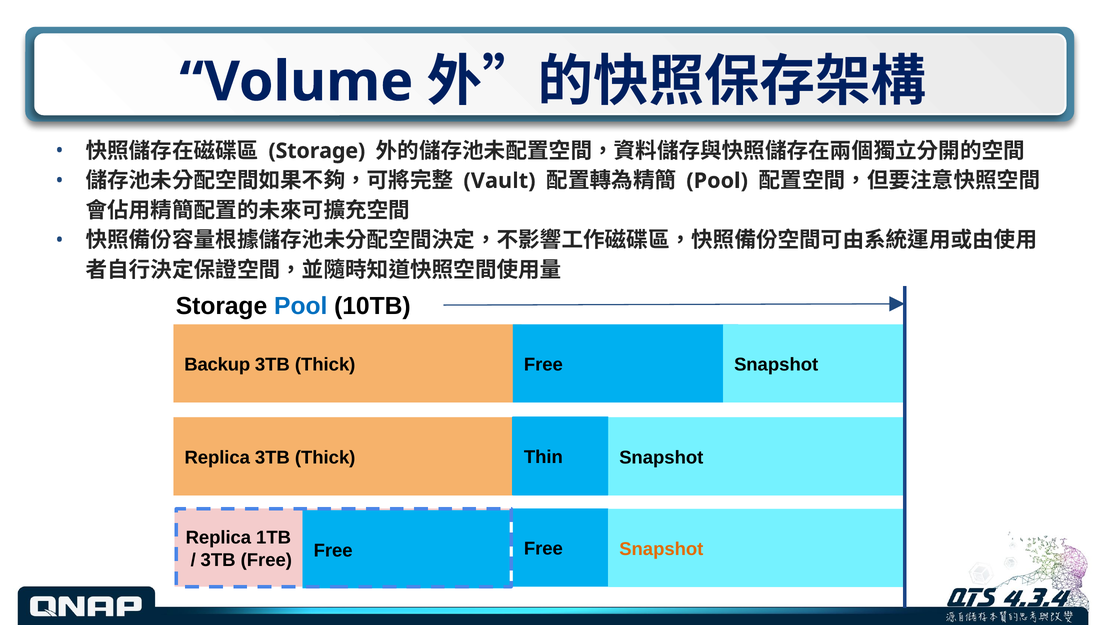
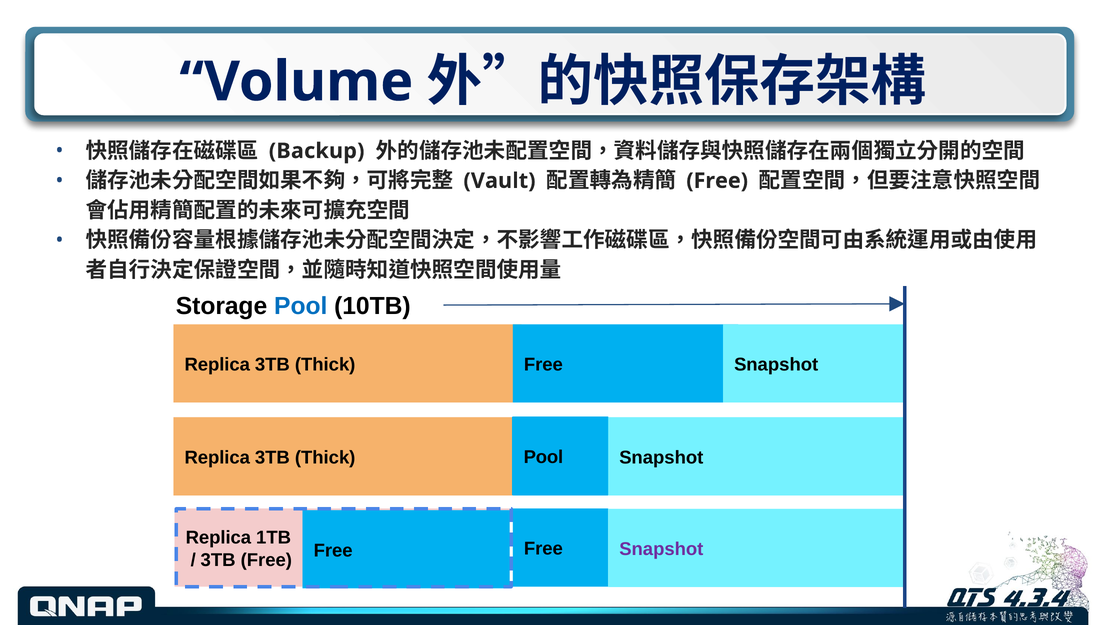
Storage: Storage -> Backup (317, 151)
Pool: Pool -> Free (717, 181)
Backup: Backup -> Replica (217, 364)
Thin: Thin -> Pool (543, 457)
Snapshot colour: orange -> purple (661, 549)
